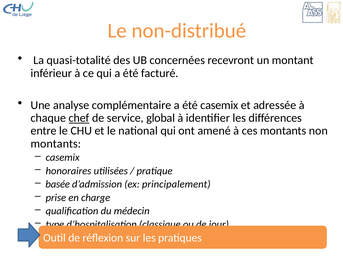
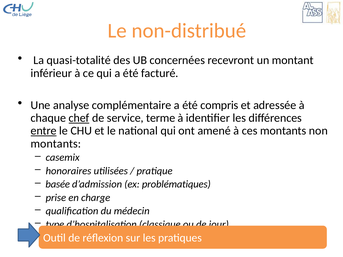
été casemix: casemix -> compris (219, 105)
global: global -> terme (161, 118)
entre underline: none -> present (44, 131)
principalement: principalement -> problématiques (176, 184)
